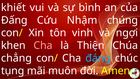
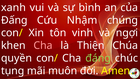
khiết: khiết -> xanh (13, 8)
chẳng: chẳng -> quyền (17, 58)
đáng colour: light blue -> light green (98, 58)
